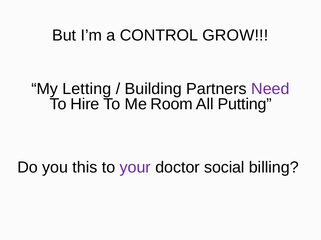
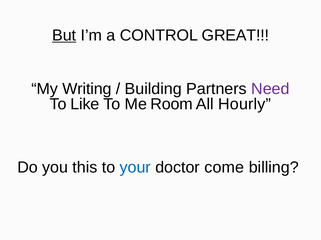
But underline: none -> present (64, 35)
GROW: GROW -> GREAT (235, 35)
Letting: Letting -> Writing (87, 89)
Hire: Hire -> Like (85, 105)
Putting: Putting -> Hourly (245, 105)
your colour: purple -> blue (135, 168)
social: social -> come (224, 168)
